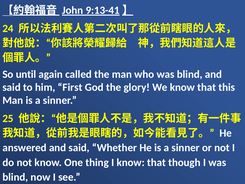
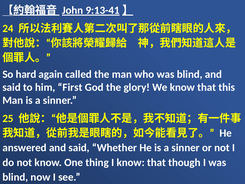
until: until -> hard (26, 74)
